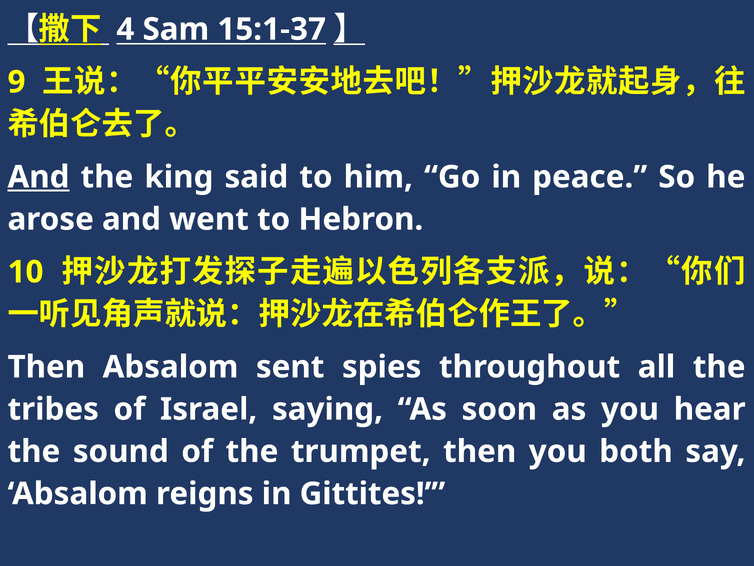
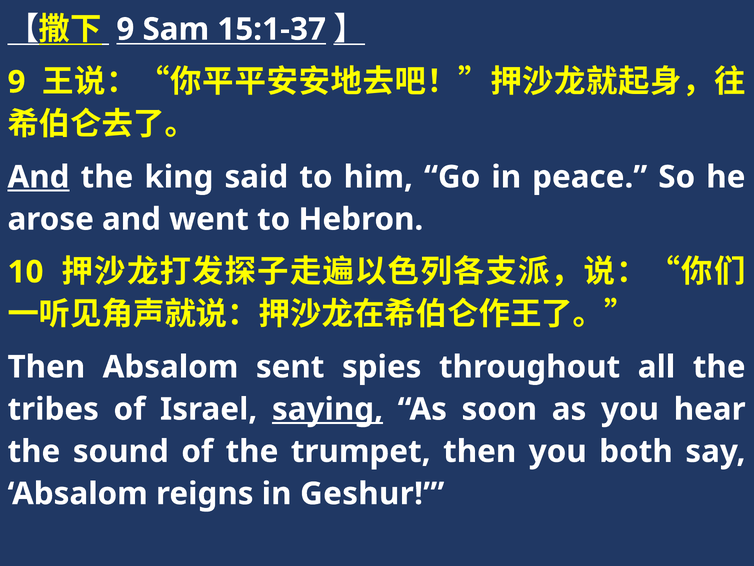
4: 4 -> 9 (125, 29)
saying underline: none -> present (328, 409)
Gittites: Gittites -> Geshur (372, 493)
